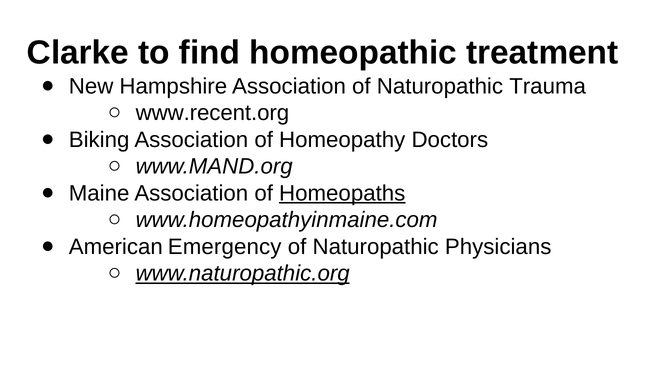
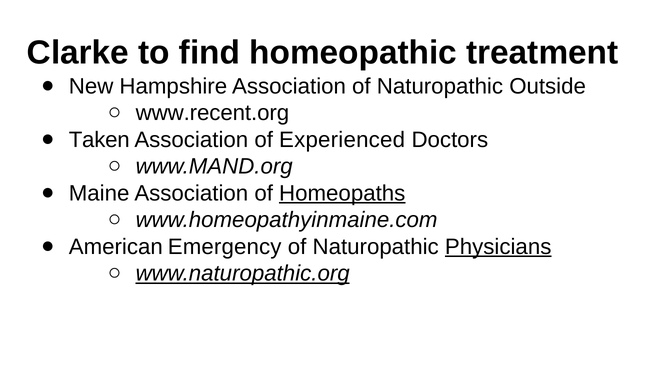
Trauma: Trauma -> Outside (548, 86)
Biking: Biking -> Taken (99, 140)
Homeopathy: Homeopathy -> Experienced (342, 140)
Physicians underline: none -> present (498, 246)
